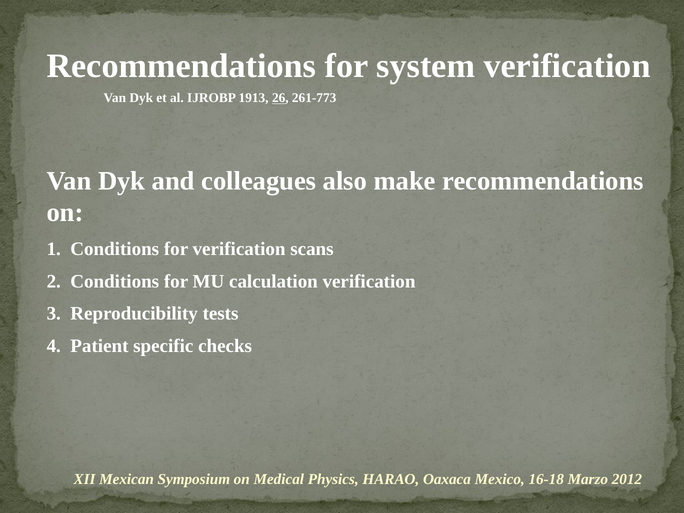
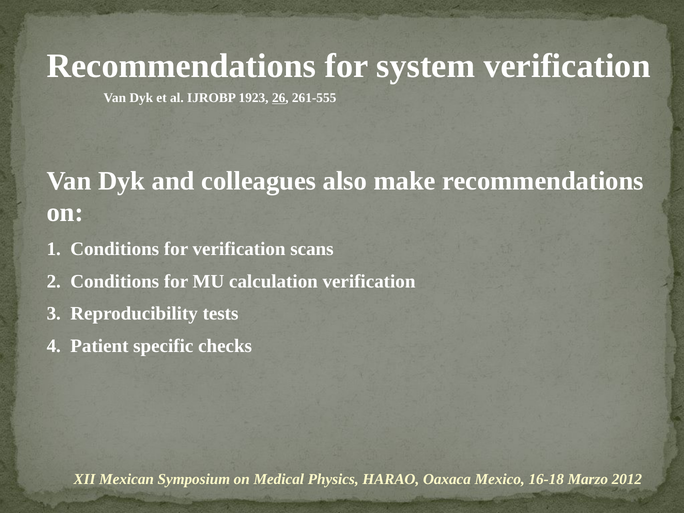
1913: 1913 -> 1923 (254, 98)
261-773: 261-773 -> 261-555 (314, 98)
